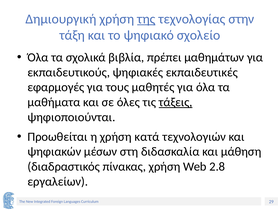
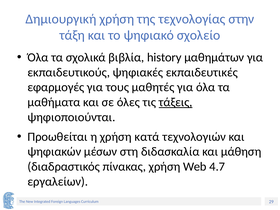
της underline: present -> none (146, 19)
πρέπει: πρέπει -> history (164, 57)
2.8: 2.8 -> 4.7 (217, 167)
